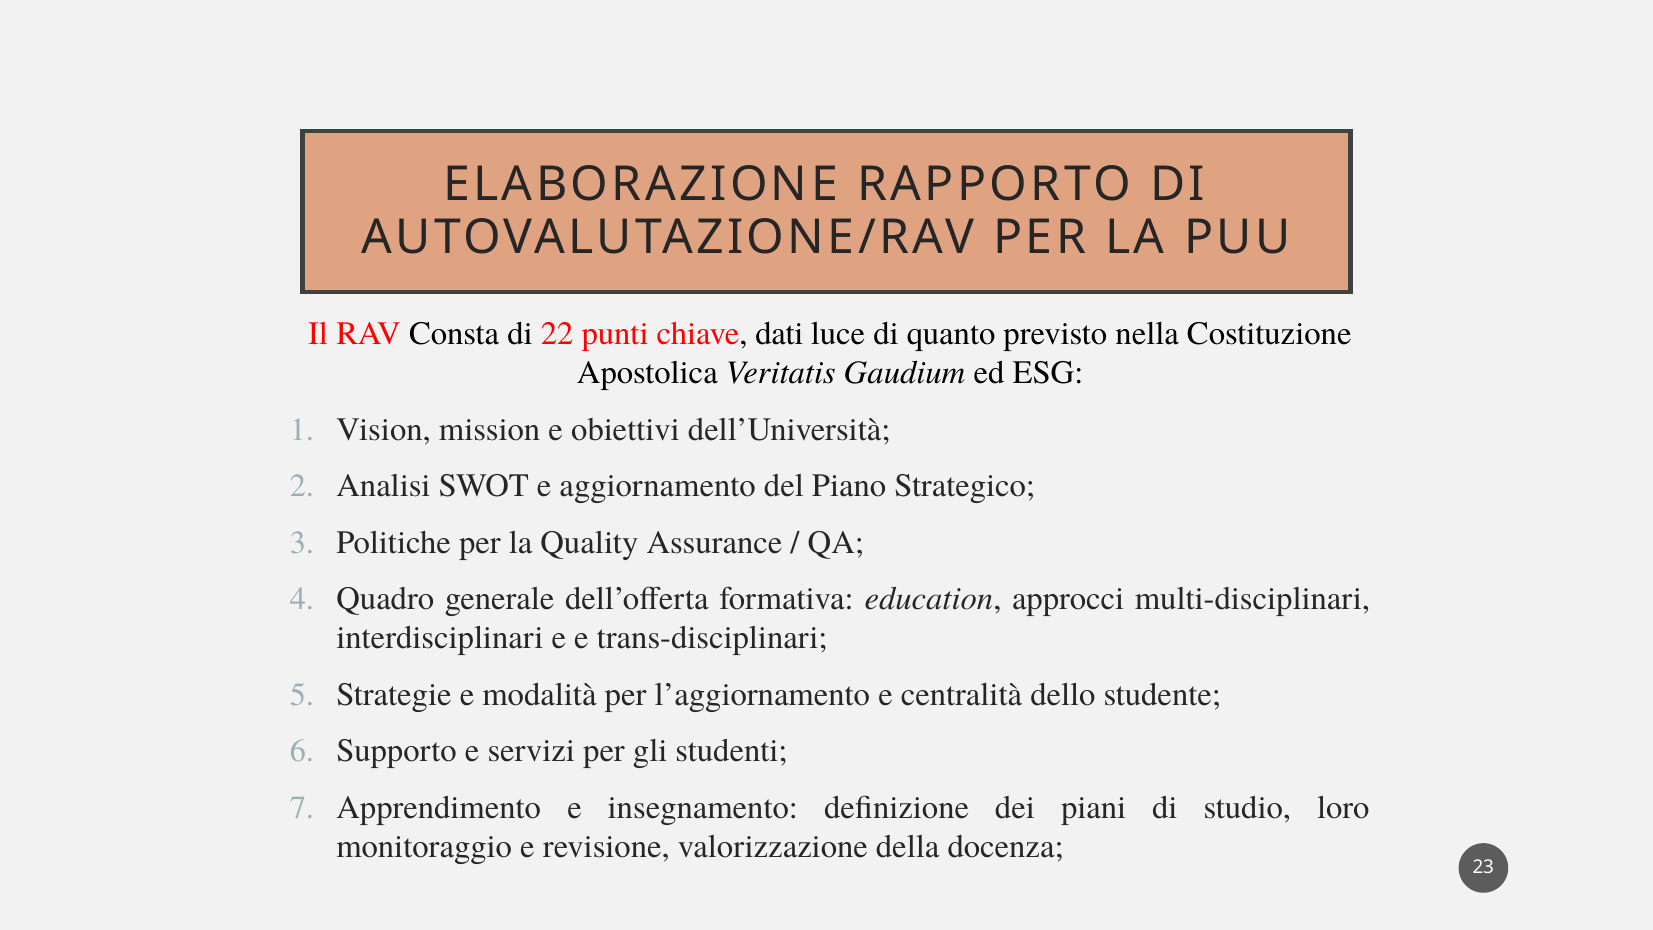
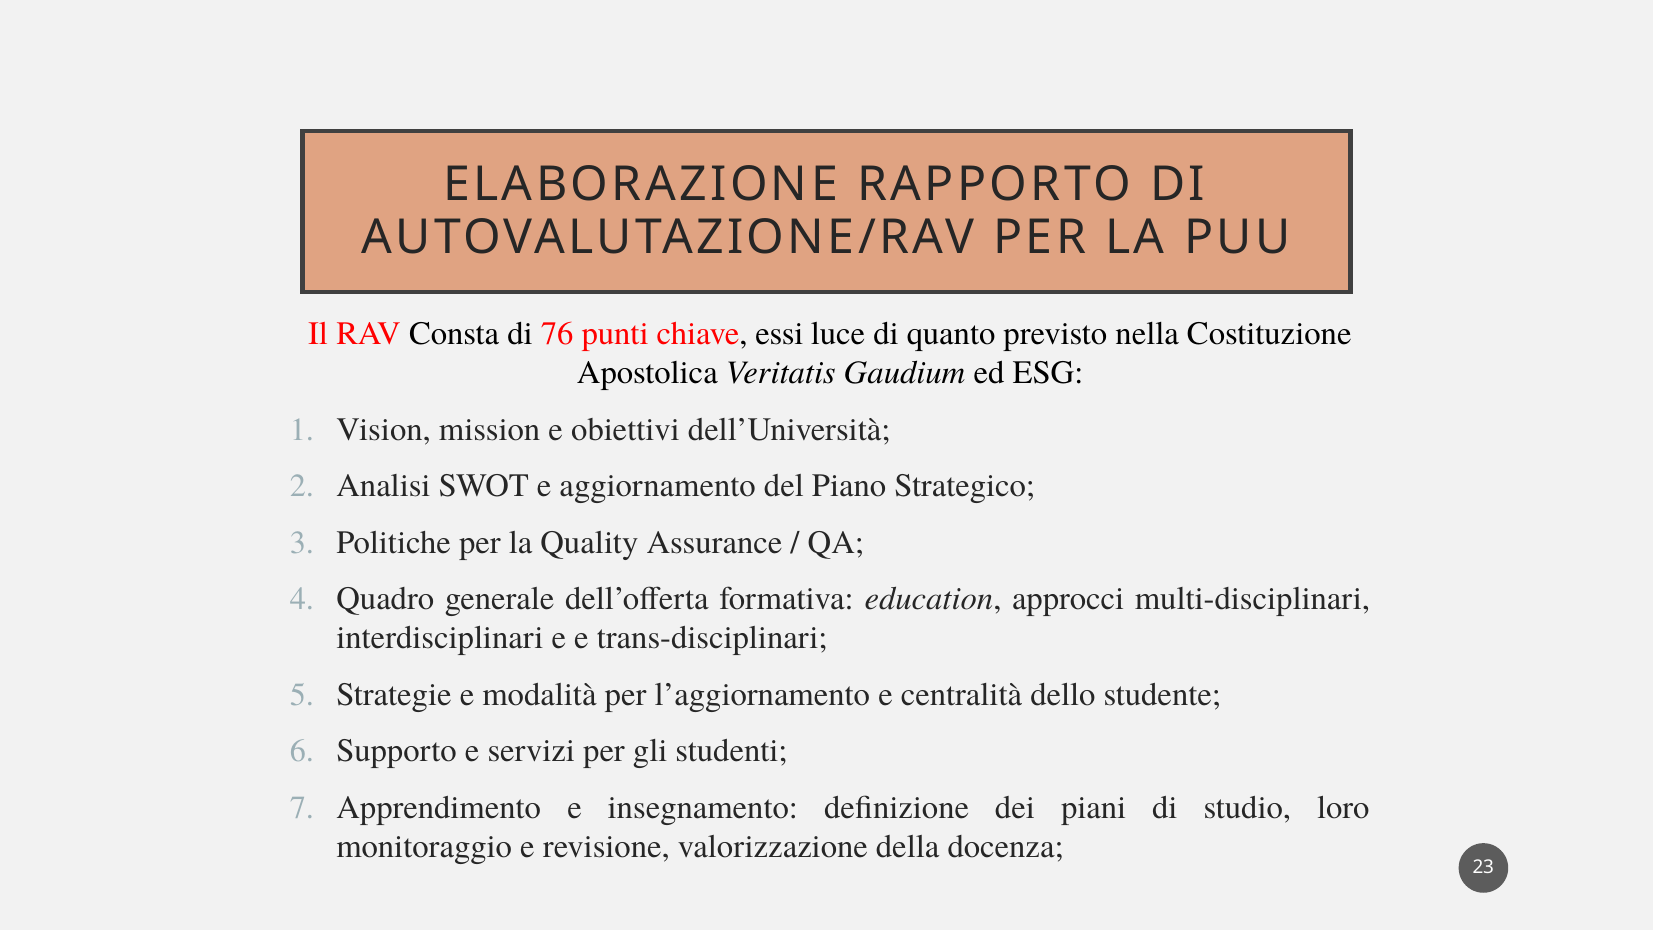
22: 22 -> 76 (557, 334)
dati: dati -> essi (779, 334)
